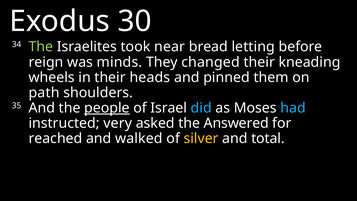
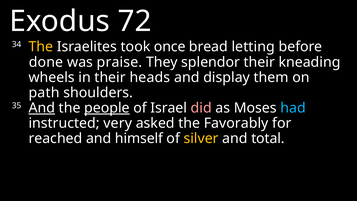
30: 30 -> 72 (135, 21)
The colour: light green -> yellow (41, 47)
near: near -> once (170, 47)
reign: reign -> done (46, 62)
minds: minds -> praise (119, 62)
changed: changed -> splendor (211, 62)
pinned: pinned -> display (227, 77)
And underline: none -> present (42, 108)
did colour: light blue -> pink (201, 108)
Answered: Answered -> Favorably (236, 123)
walked: walked -> himself (139, 138)
